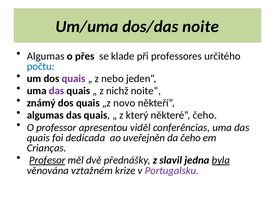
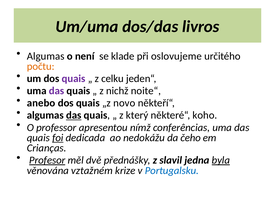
noite: noite -> livros (201, 27)
přes: přes -> není (85, 56)
professores: professores -> oslovujeme (176, 56)
počtu colour: blue -> orange (41, 67)
nebo: nebo -> celku (113, 79)
známý: známý -> anebo (41, 103)
das underline: none -> present (74, 115)
některé“ čeho: čeho -> koho (205, 115)
viděl: viděl -> nímž (140, 128)
foi underline: none -> present (58, 138)
uveřejněn: uveřejněn -> nedokážu (144, 138)
Portugalsku colour: purple -> blue (172, 171)
